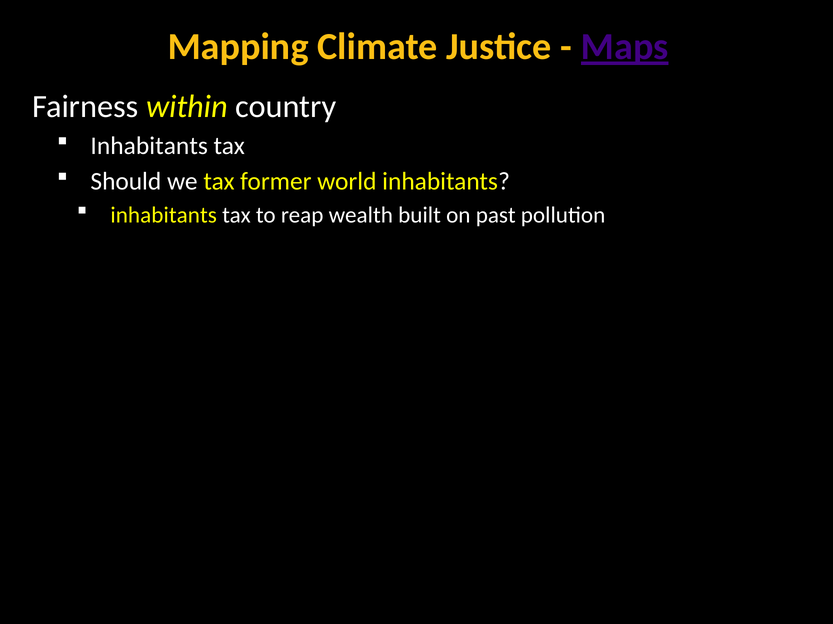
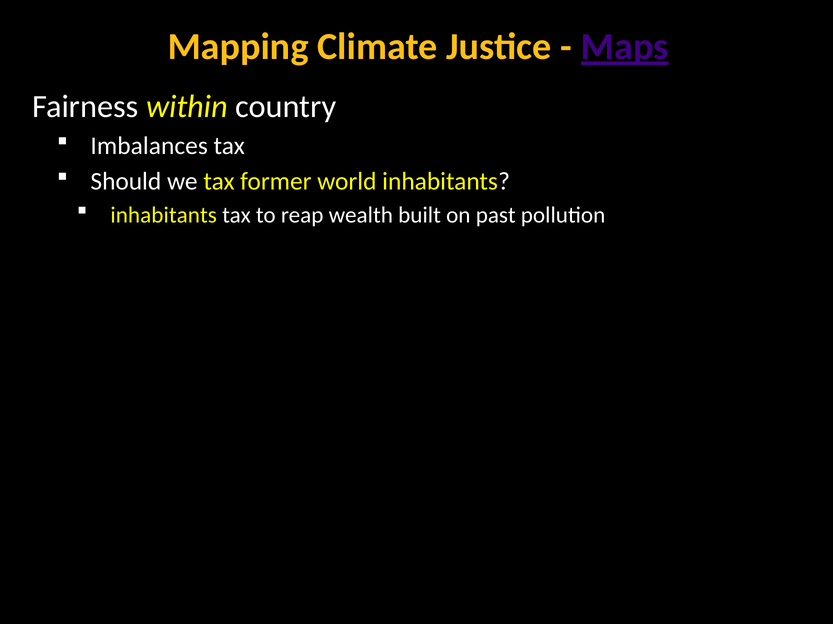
Inhabitants: Inhabitants -> Imbalances (149, 146)
